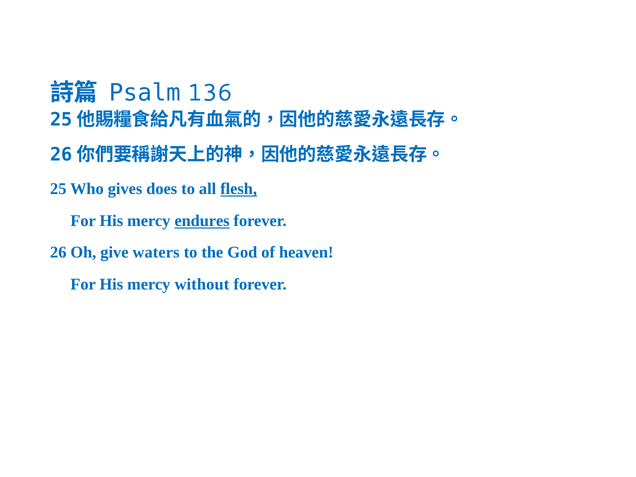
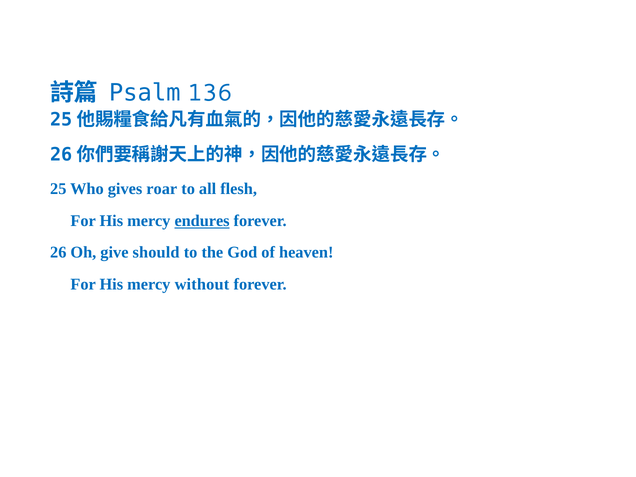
does: does -> roar (162, 189)
flesh underline: present -> none (239, 189)
waters: waters -> should (156, 252)
